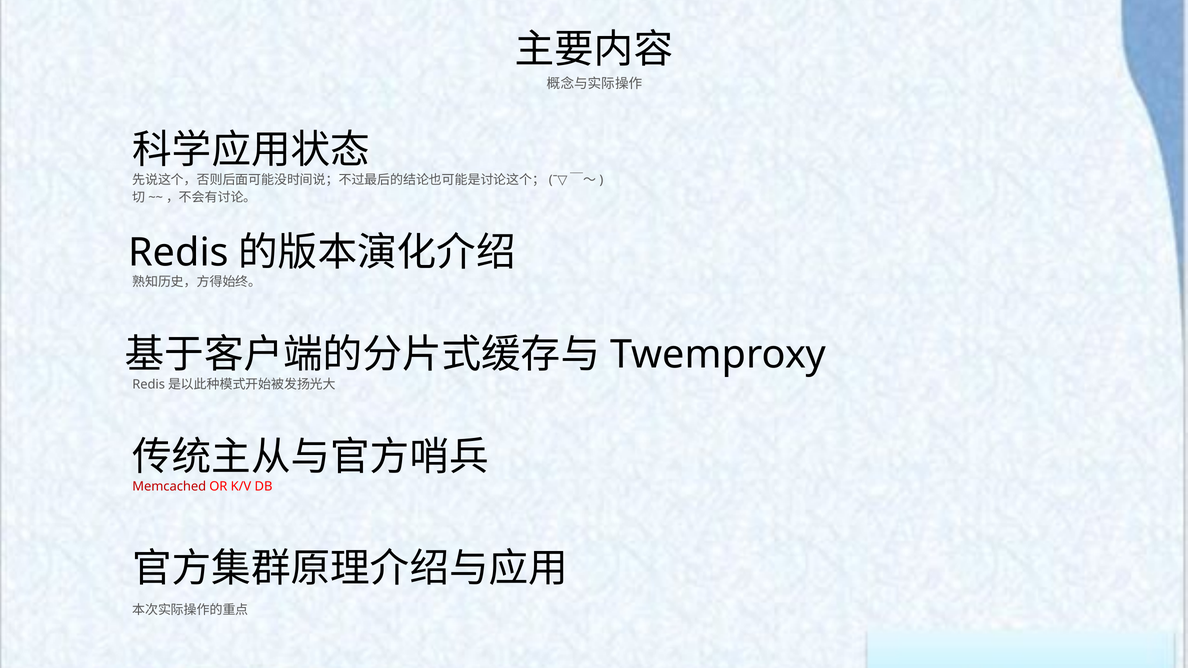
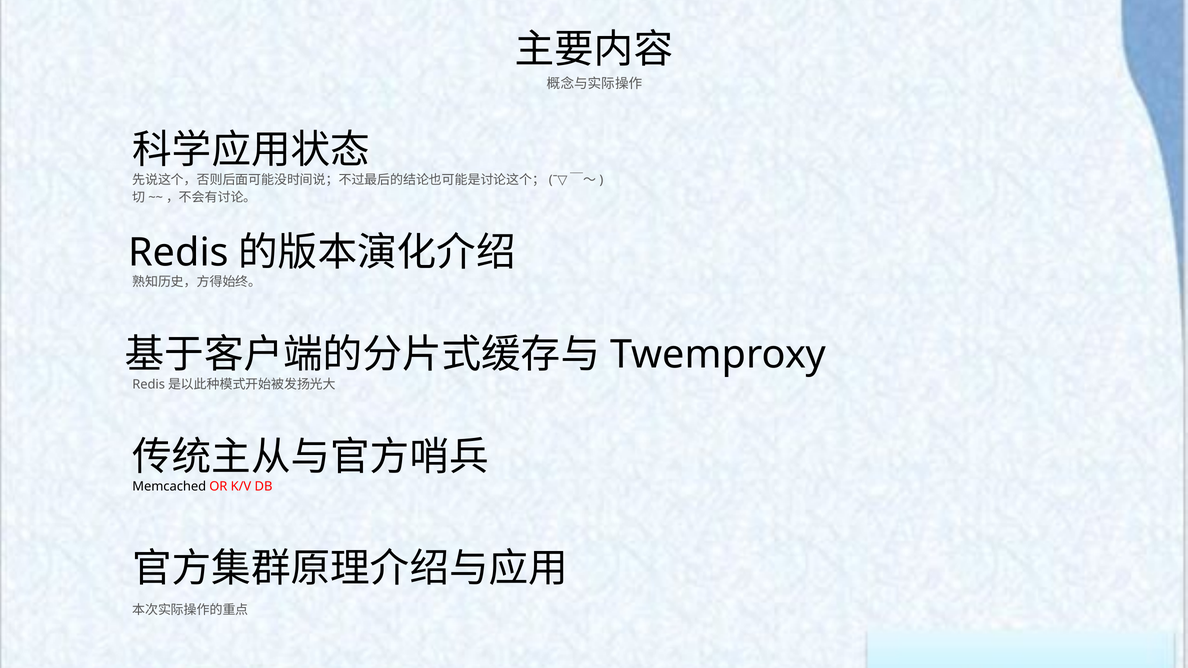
Memcached colour: red -> black (169, 487)
